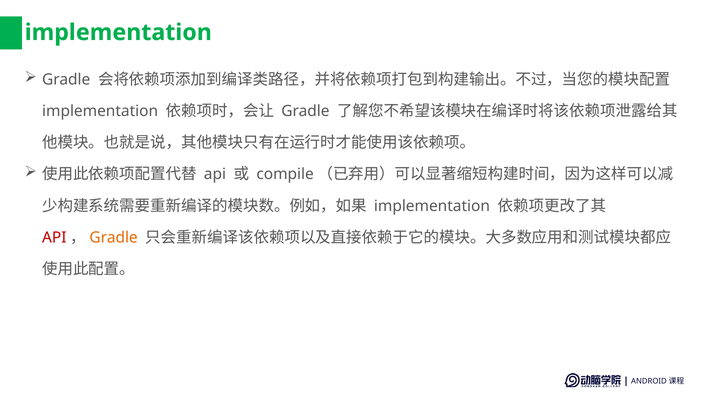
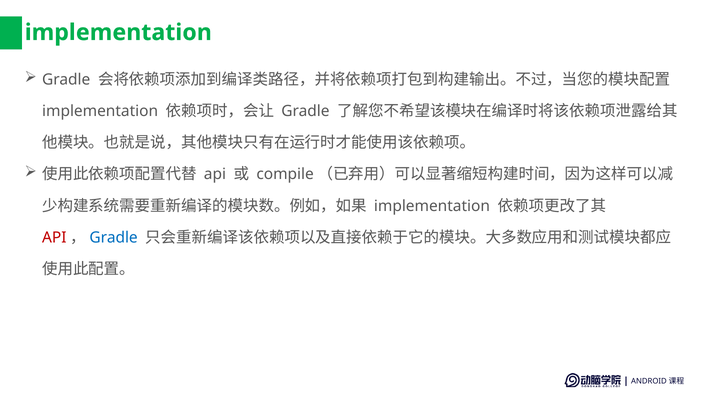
Gradle colour: orange -> blue (114, 237)
